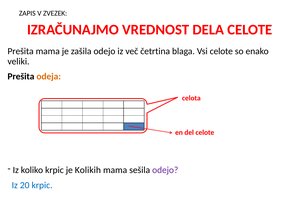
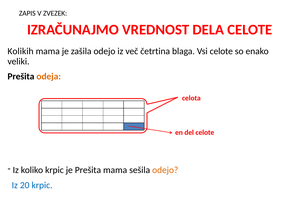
Prešita: Prešita -> Kolikih (21, 51)
je Kolikih: Kolikih -> Prešita (88, 170)
odejo colour: purple -> orange (165, 170)
